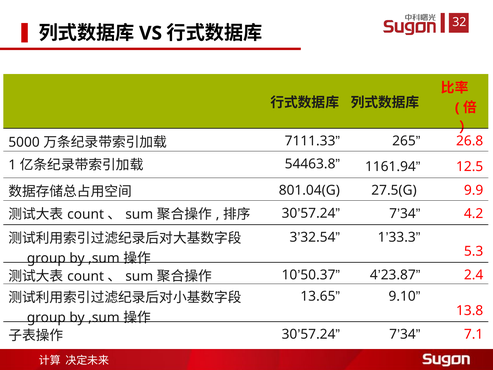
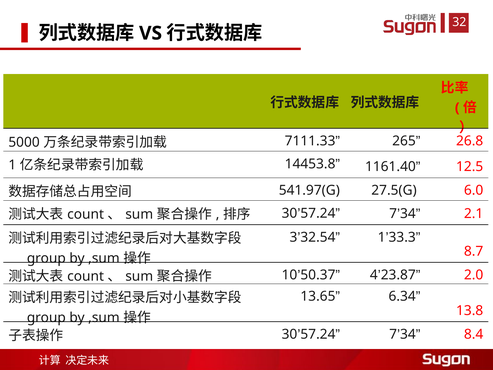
54463.8: 54463.8 -> 14453.8 (310, 164)
1161.94: 1161.94 -> 1161.40 (390, 167)
801.04(G: 801.04(G -> 541.97(G (309, 190)
9.9: 9.9 -> 6.0 (474, 190)
4.2: 4.2 -> 2.1 (474, 213)
5.3: 5.3 -> 8.7 (474, 251)
2.4: 2.4 -> 2.0 (474, 275)
9.10: 9.10 -> 6.34 (402, 296)
7.1: 7.1 -> 8.4 (474, 334)
